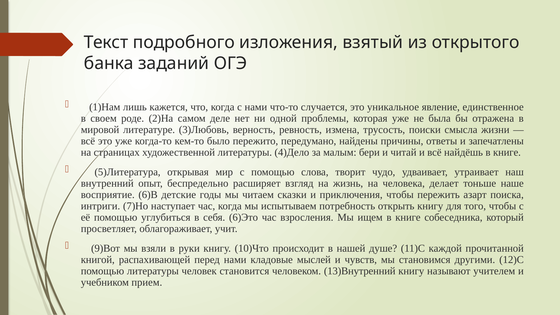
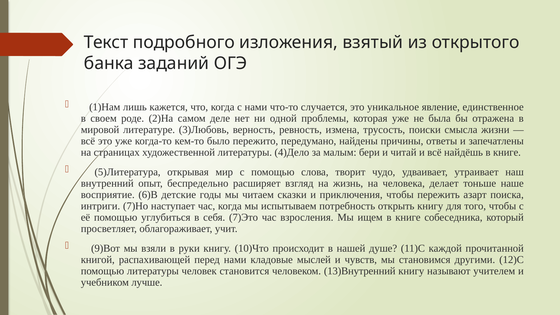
6)Это: 6)Это -> 7)Это (244, 217)
прием: прием -> лучше (147, 282)
